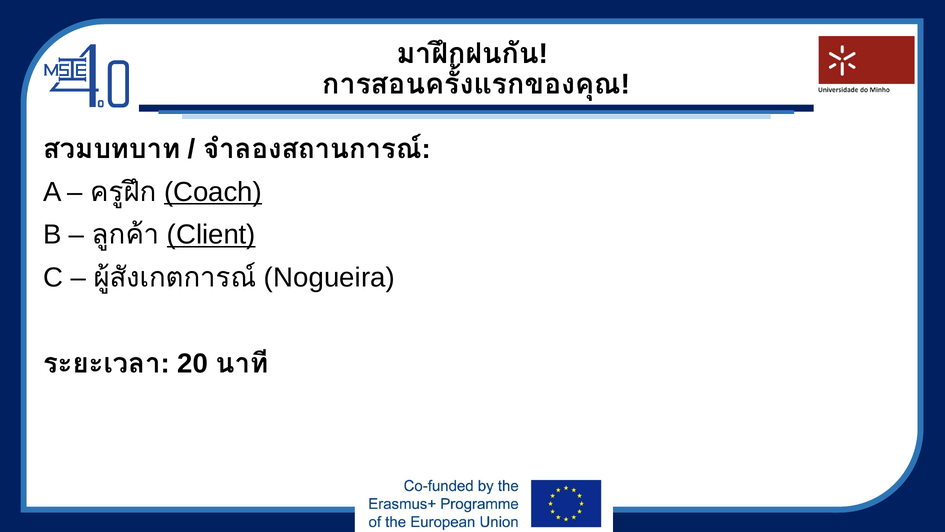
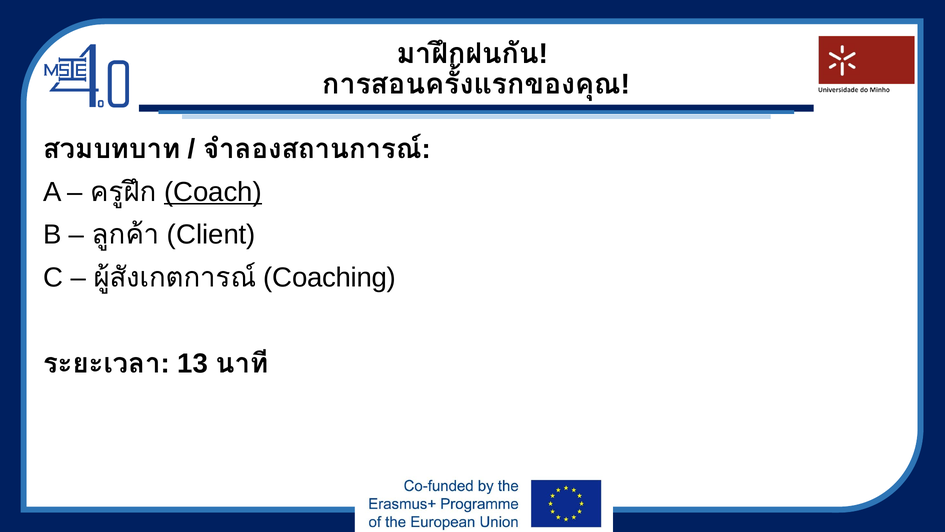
Client underline: present -> none (211, 235)
Nogueira: Nogueira -> Coaching (330, 278)
20: 20 -> 13 (193, 364)
